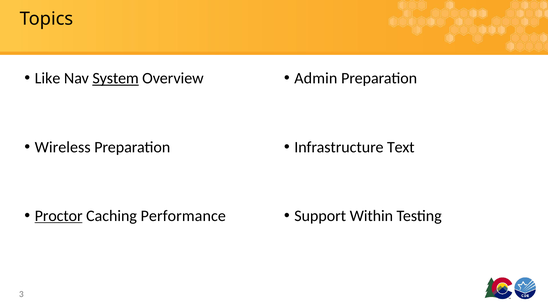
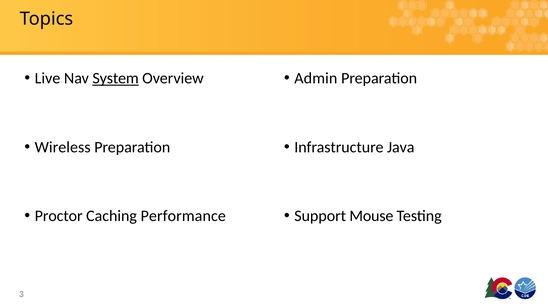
Like: Like -> Live (48, 78)
Text: Text -> Java (401, 147)
Proctor underline: present -> none (59, 216)
Within: Within -> Mouse (371, 216)
